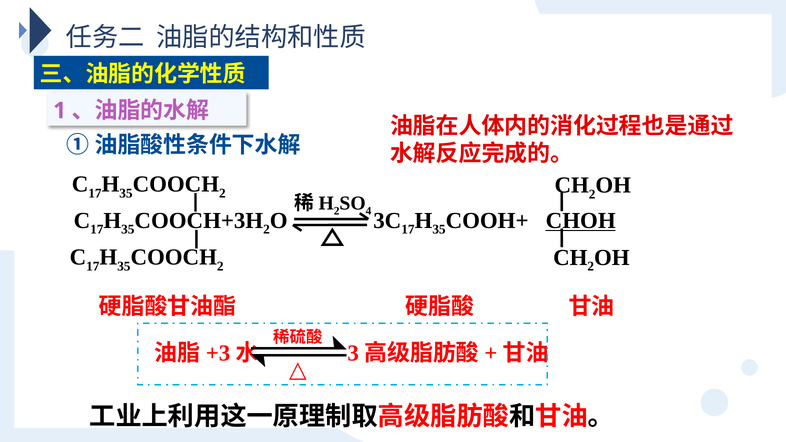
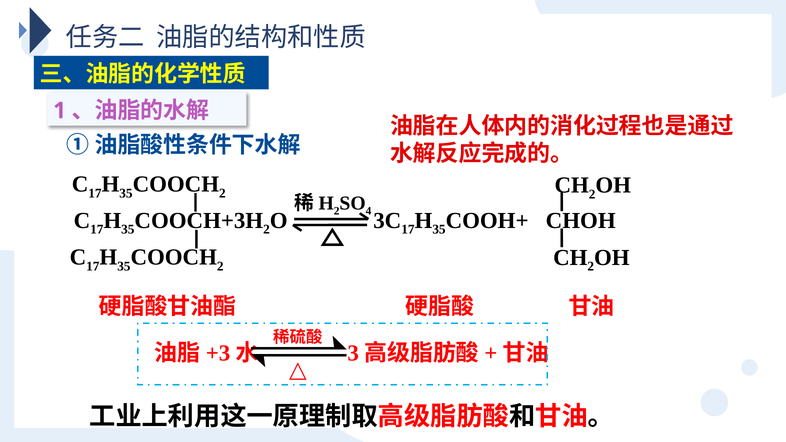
CHOH underline: present -> none (581, 221)
